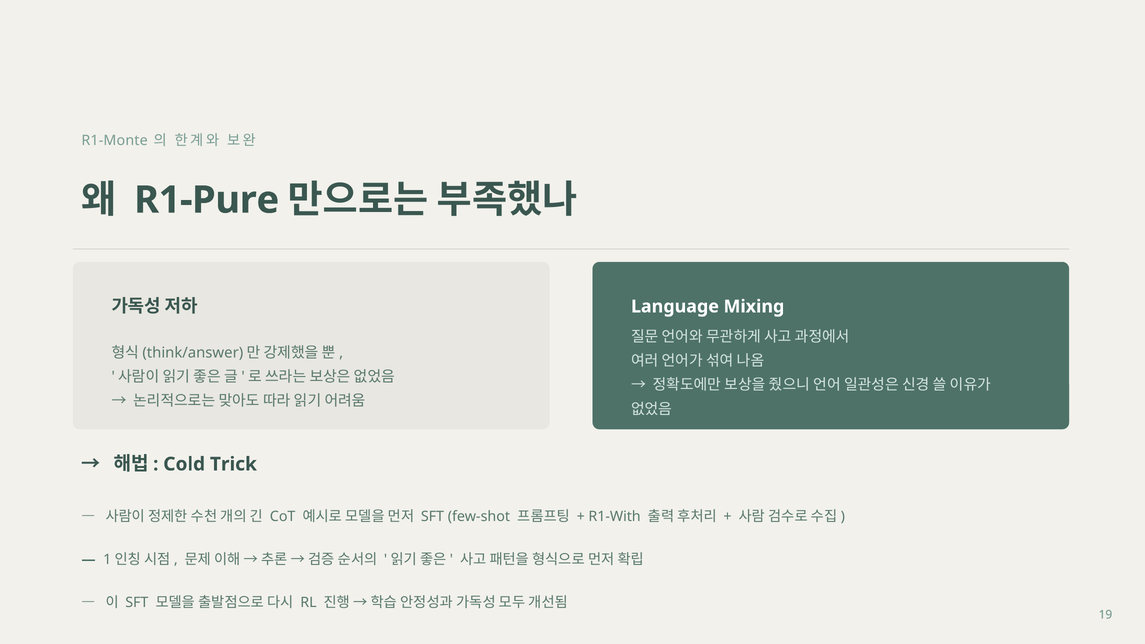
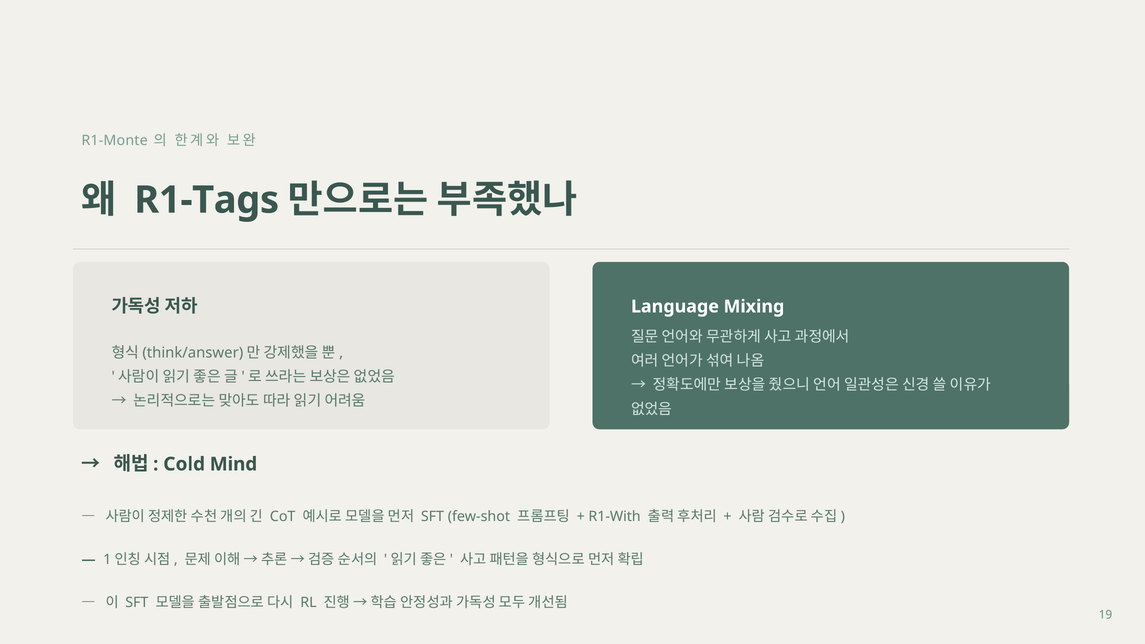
R1-Pure: R1-Pure -> R1-Tags (207, 200)
Trick: Trick -> Mind (233, 464)
